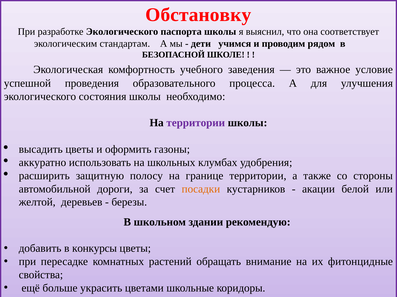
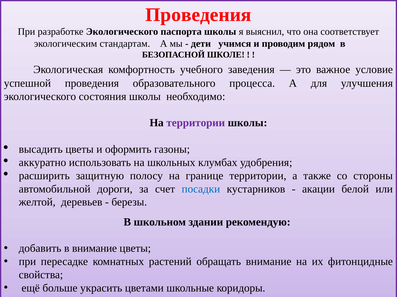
Обстановку: Обстановку -> Проведения (198, 15)
посадки colour: orange -> blue (201, 189)
в конкурсы: конкурсы -> внимание (95, 249)
